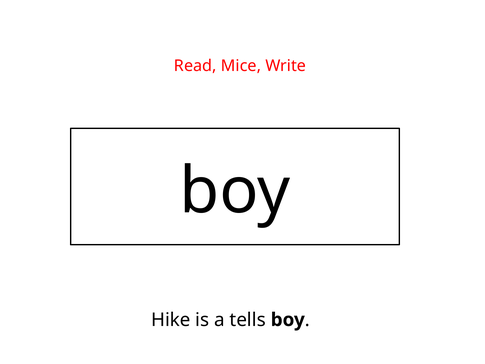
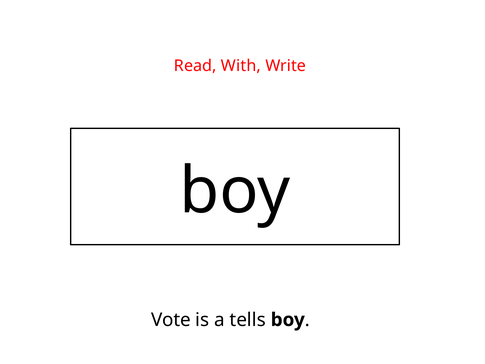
Mice: Mice -> With (241, 66)
Hike: Hike -> Vote (171, 320)
